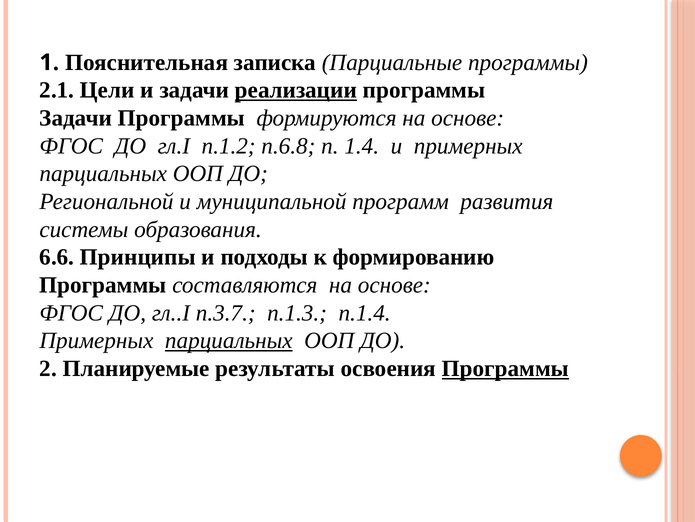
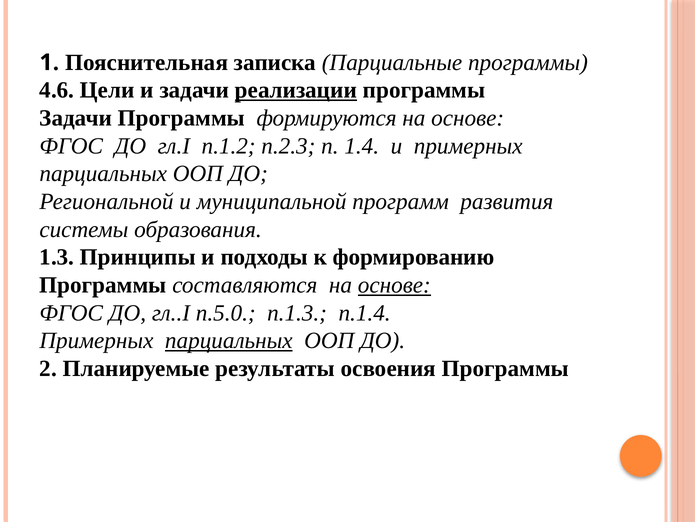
2.1: 2.1 -> 4.6 (57, 90)
п.6.8: п.6.8 -> п.2.3 (288, 146)
6.6: 6.6 -> 1.3 (57, 257)
основе underline: none -> present (394, 285)
п.3.7: п.3.7 -> п.5.0 (226, 313)
Программы underline: present -> none (505, 368)
